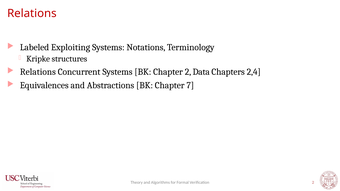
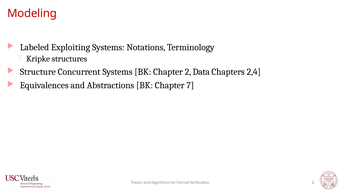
Relations: Relations -> Modeling (32, 13)
Relations: Relations -> Structure (38, 72)
